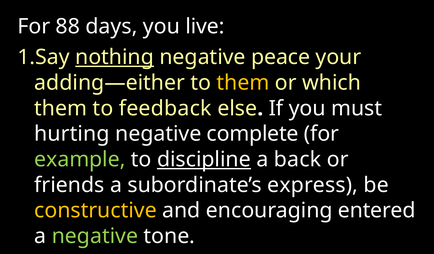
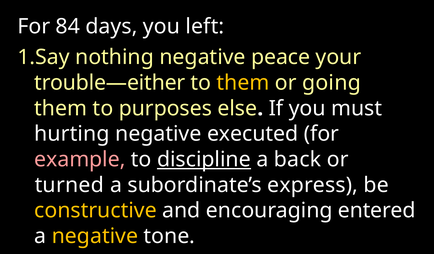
88: 88 -> 84 (68, 27)
live: live -> left (205, 27)
nothing underline: present -> none (115, 57)
adding—either: adding—either -> trouble—either (110, 83)
which: which -> going (332, 83)
feedback: feedback -> purposes (165, 108)
complete: complete -> executed (253, 134)
example colour: light green -> pink (80, 160)
friends: friends -> turned (69, 185)
negative colour: light green -> yellow (95, 236)
